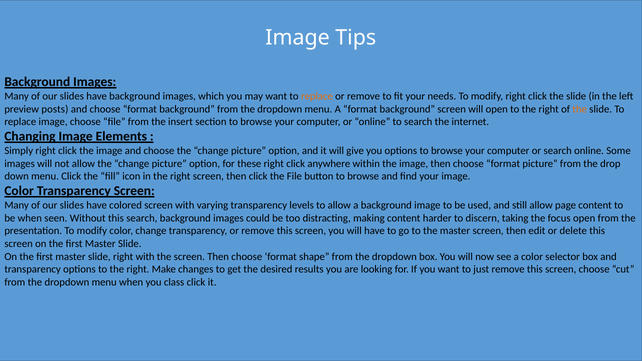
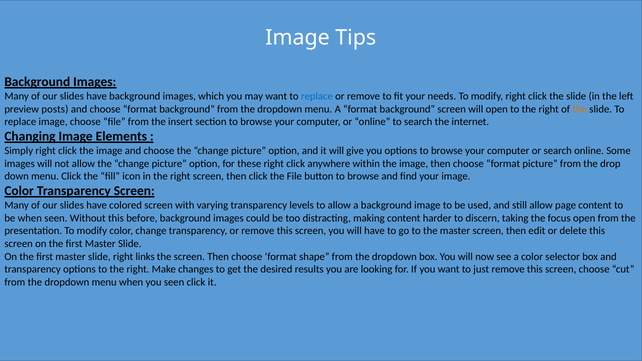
replace colour: orange -> blue (317, 96)
this search: search -> before (142, 218)
right with: with -> links (145, 257)
you class: class -> seen (174, 282)
